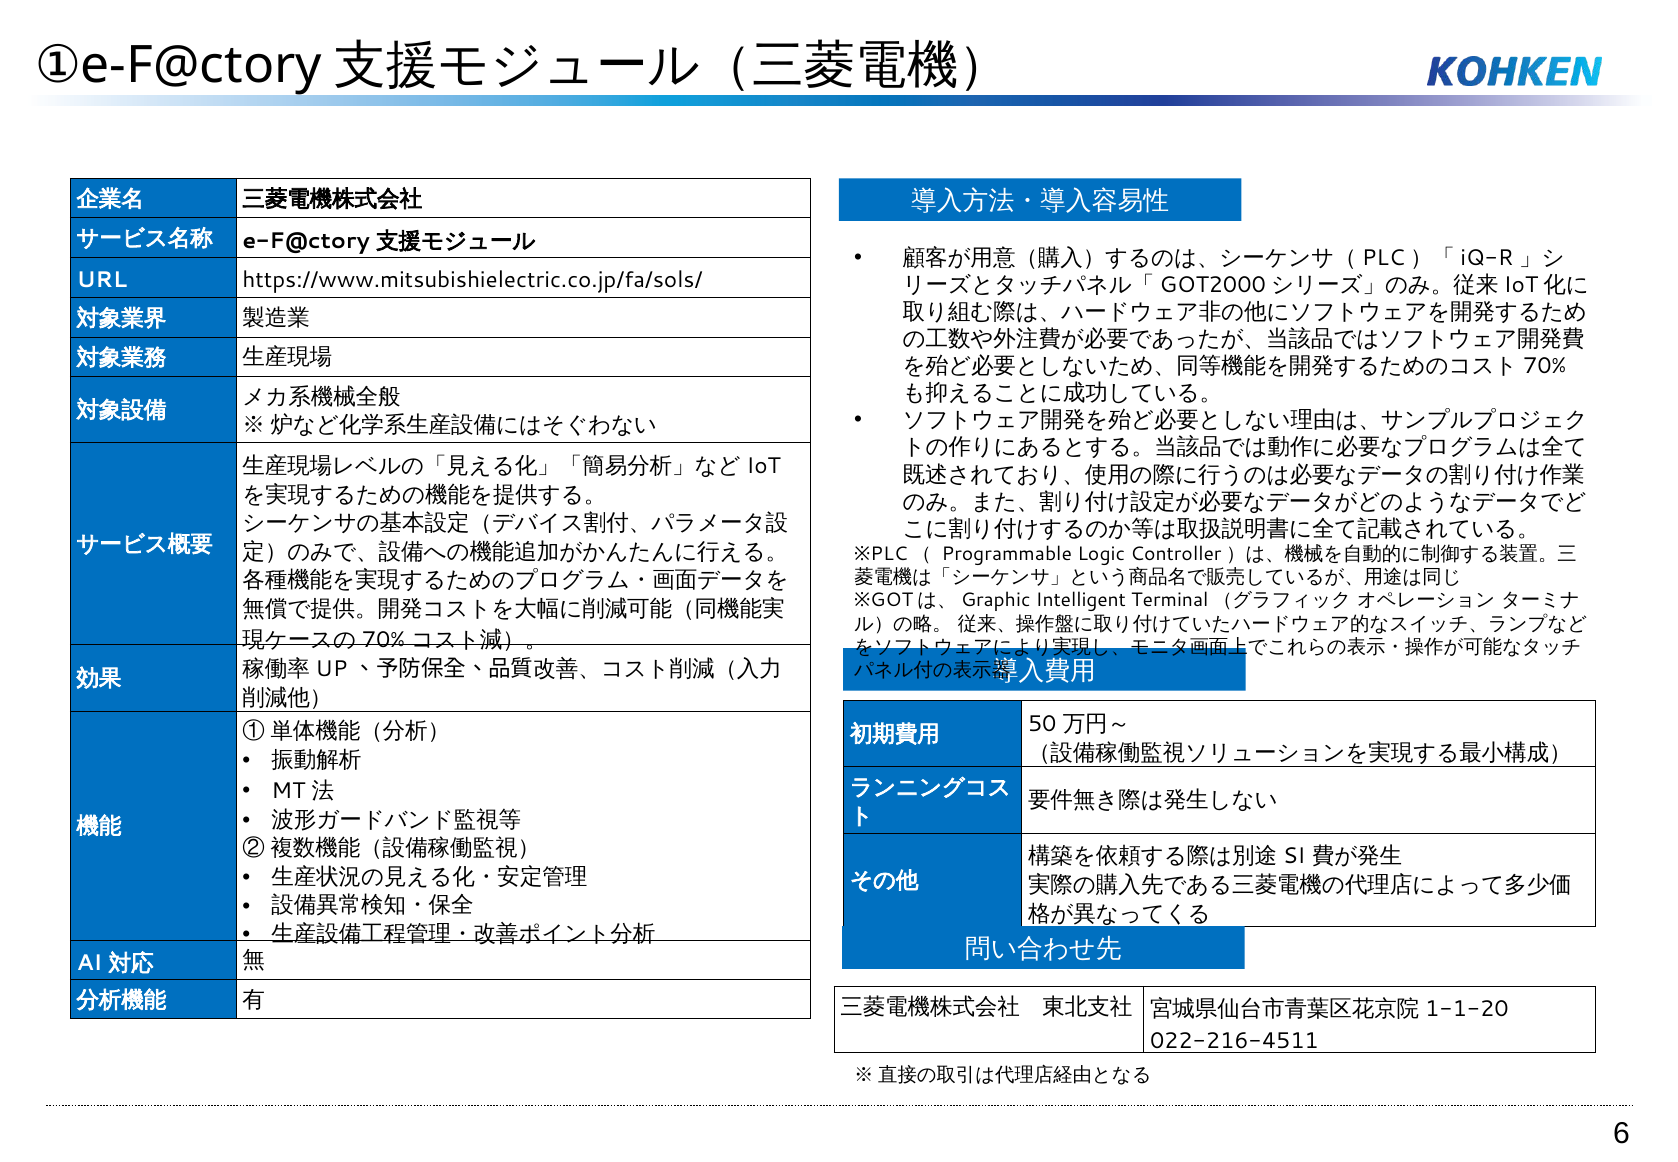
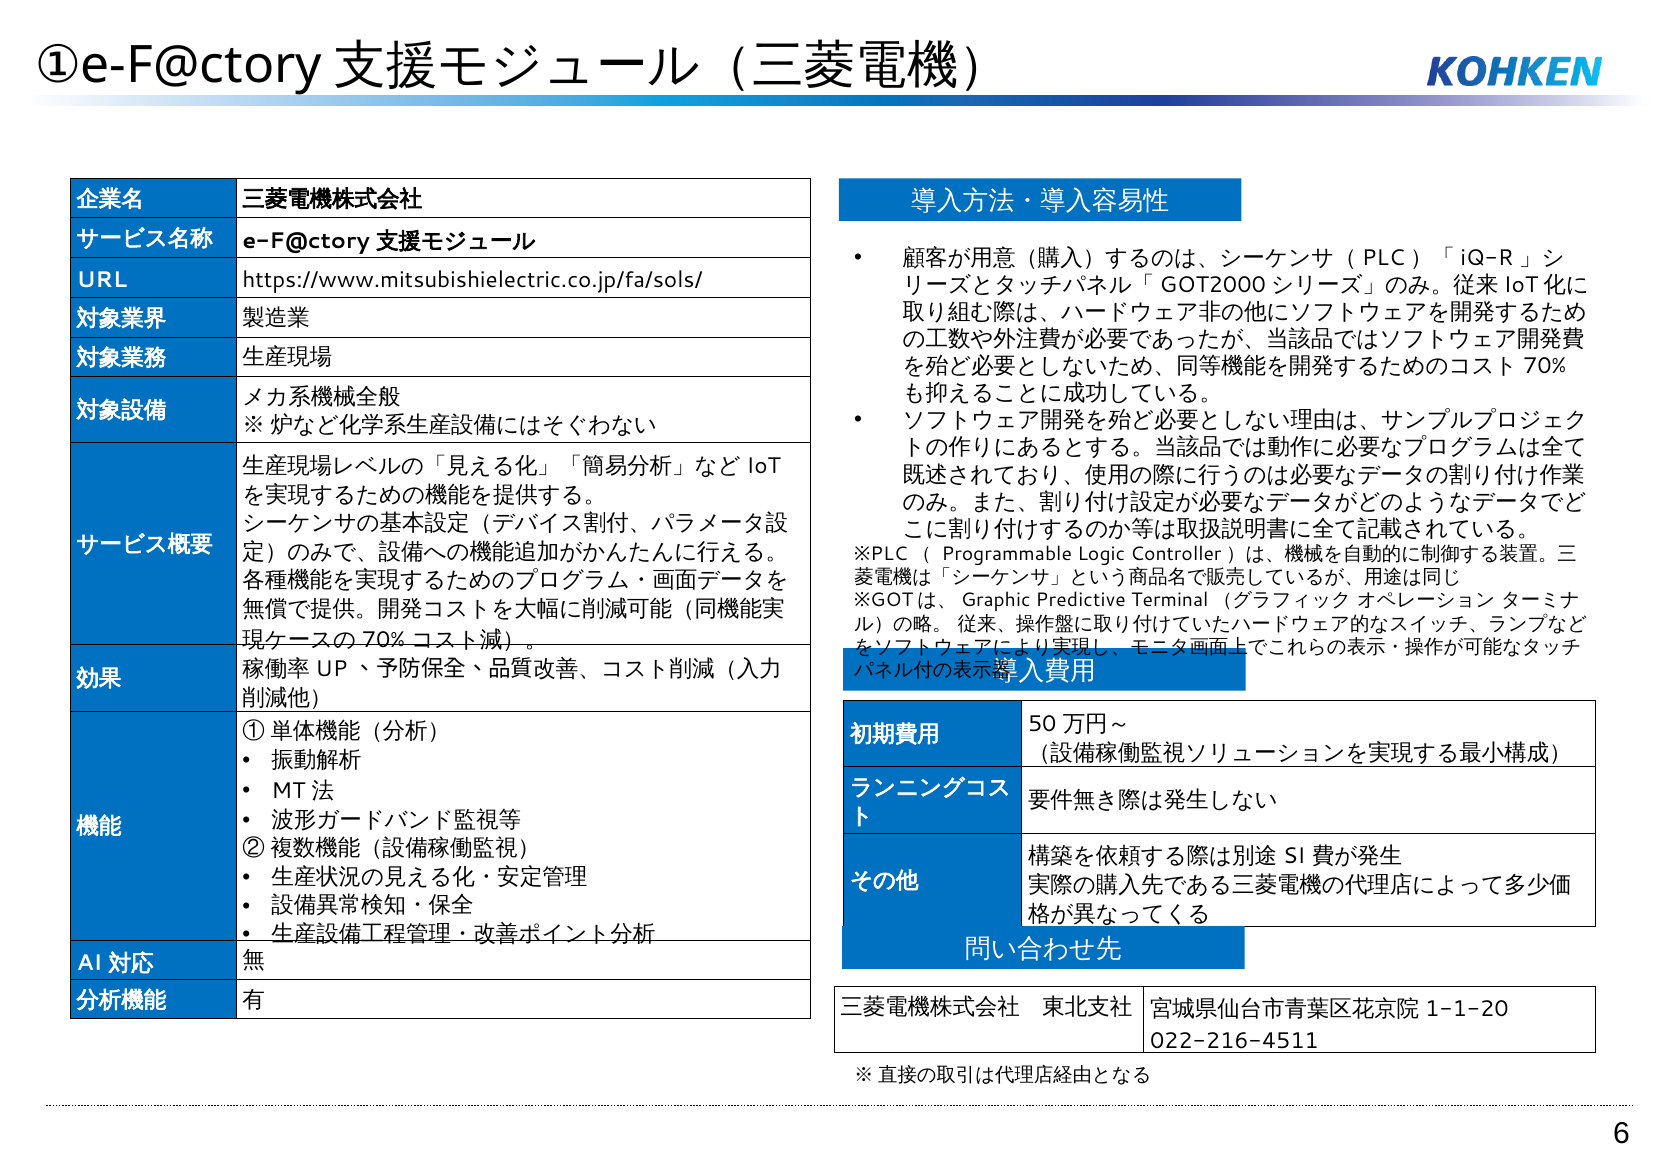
Intelligent: Intelligent -> Predictive (1081, 600)
